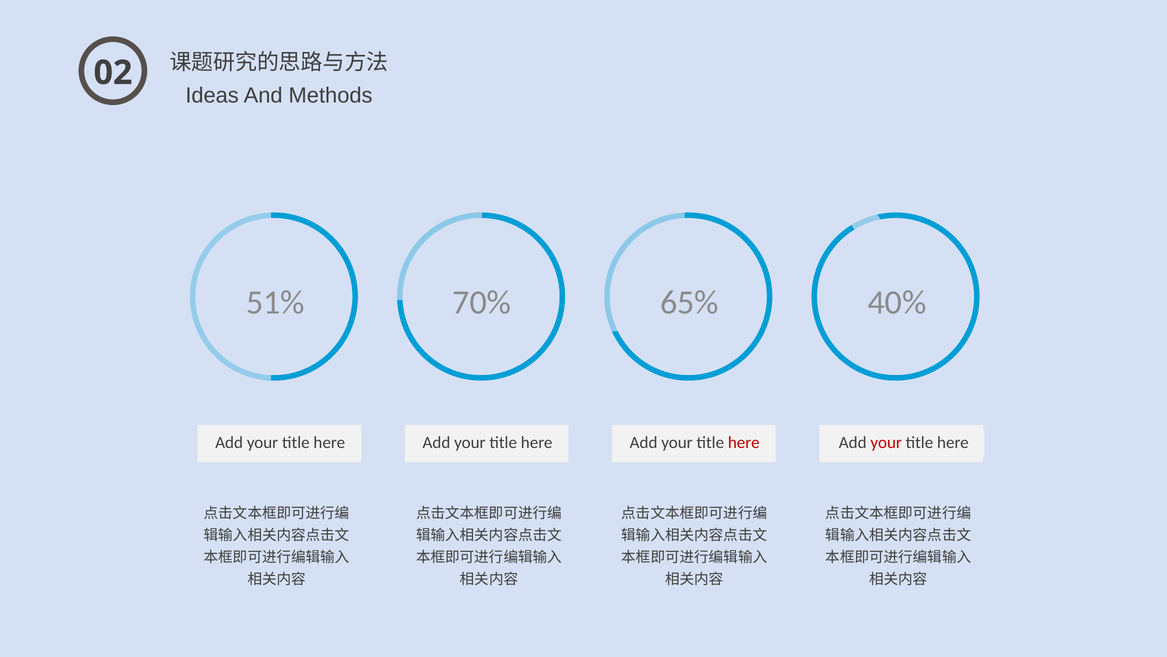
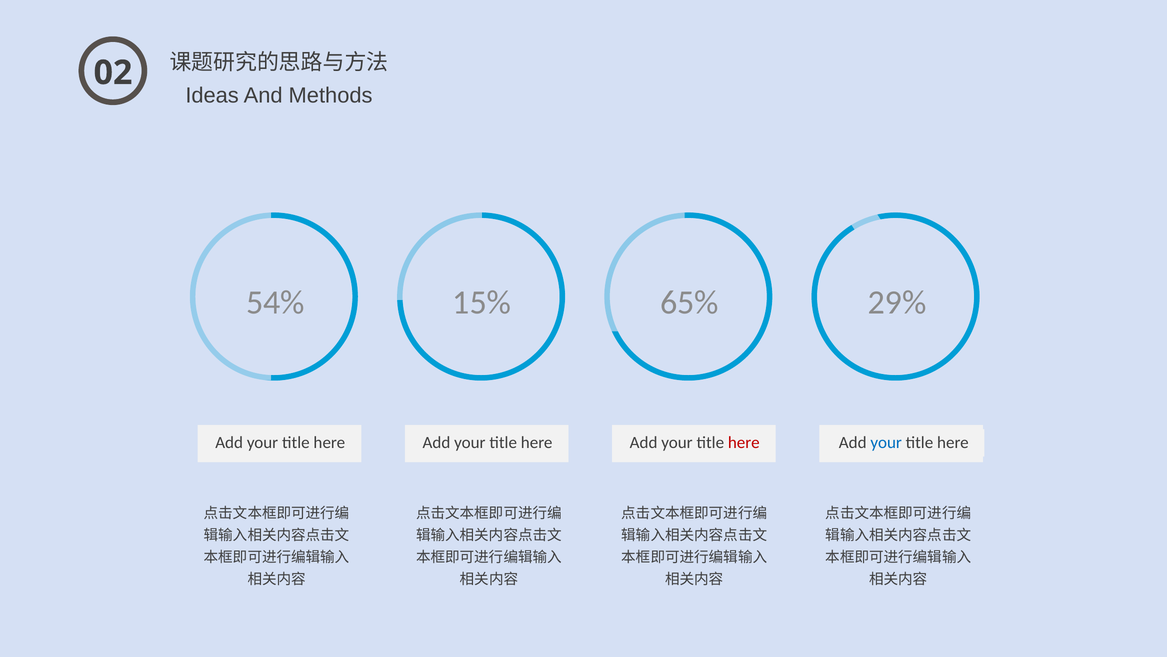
51%: 51% -> 54% (275, 302)
70%: 70% -> 15% (482, 302)
40%: 40% -> 29% (897, 302)
your colour: red -> blue (886, 442)
